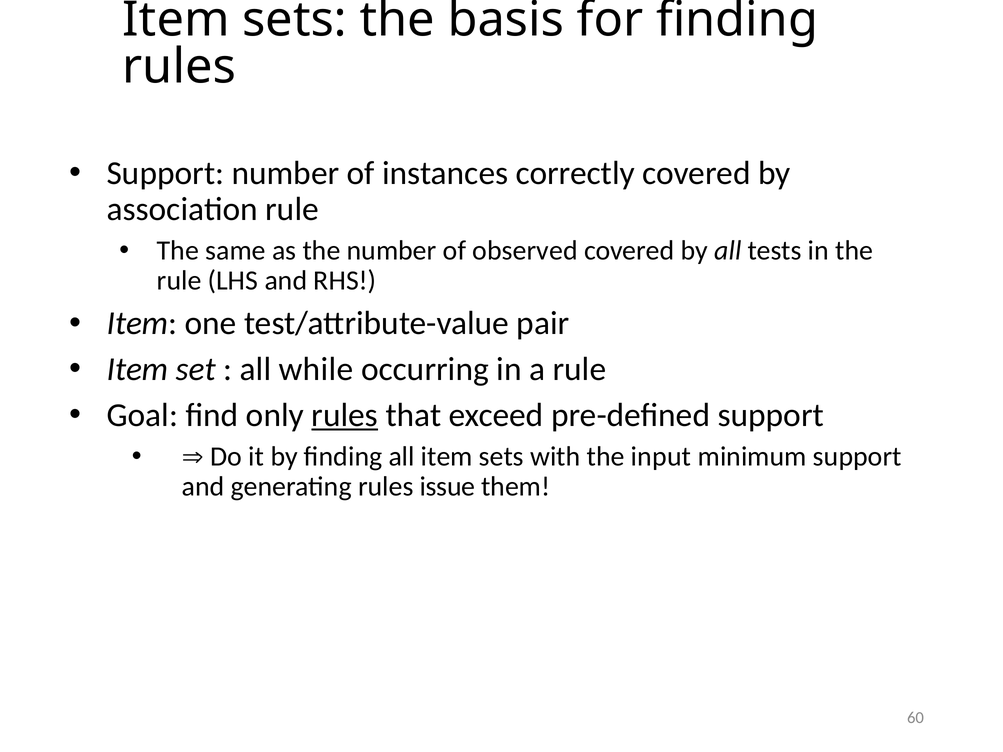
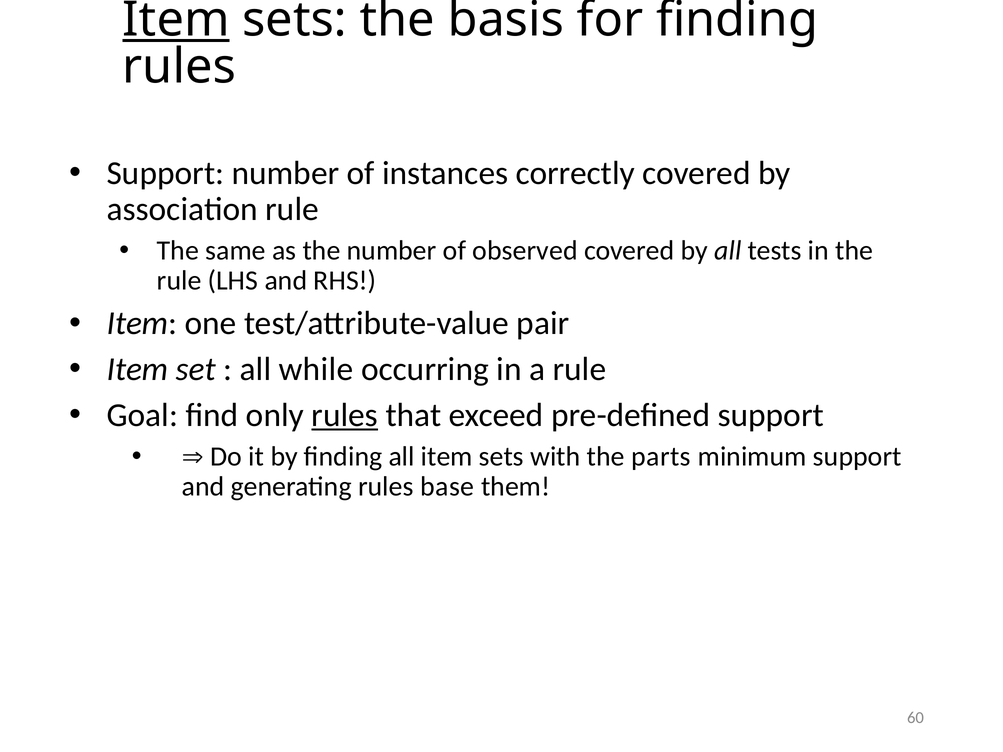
Item underline: none -> present (176, 19)
input: input -> parts (661, 457)
issue: issue -> base (447, 487)
